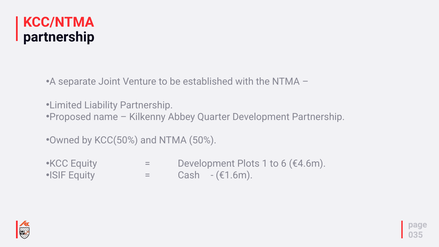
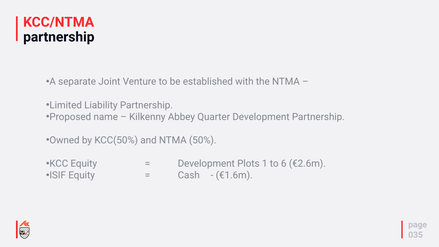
€4.6m: €4.6m -> €2.6m (307, 164)
